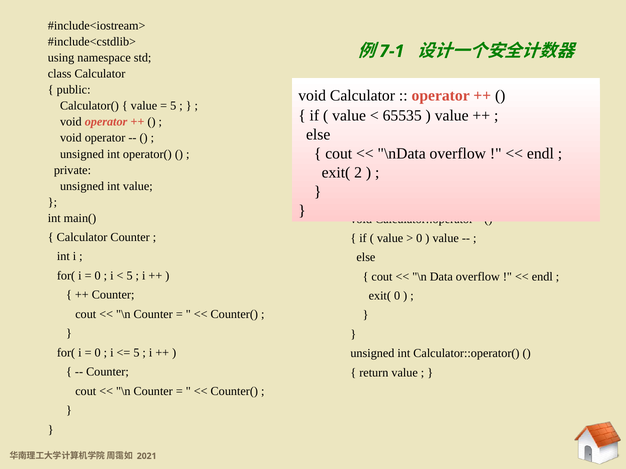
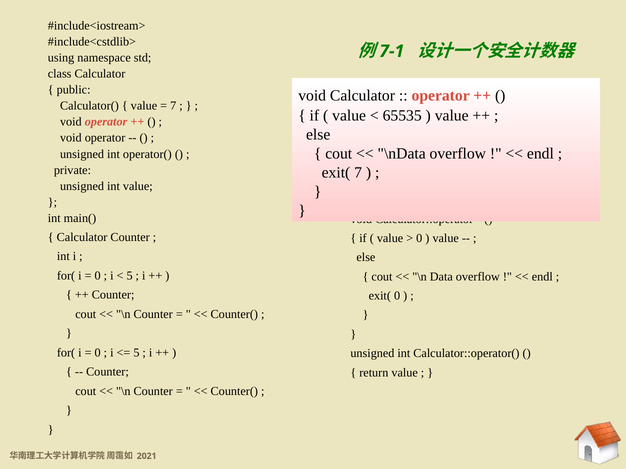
5: 5 -> 7 (173, 106)
exit( 2: 2 -> 7 (358, 173)
